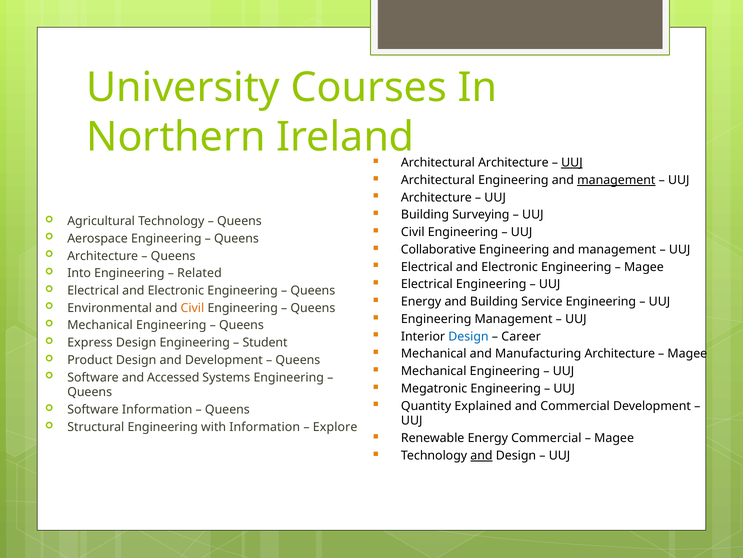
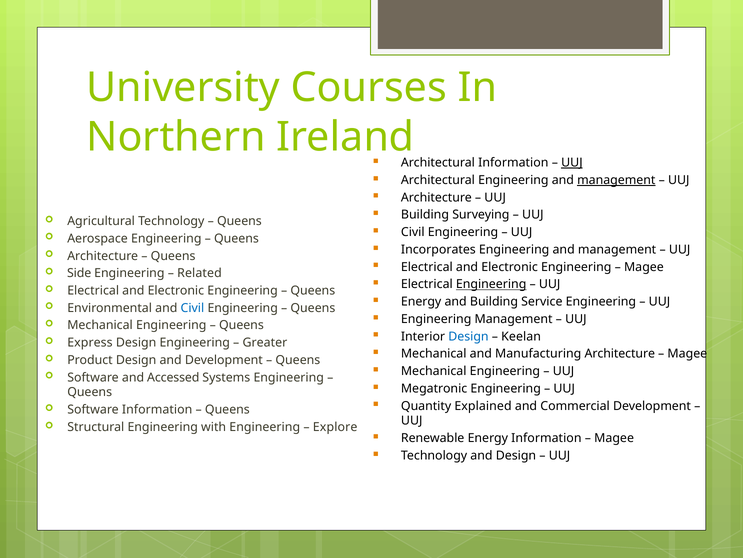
Architectural Architecture: Architecture -> Information (513, 163)
Collaborative: Collaborative -> Incorporates (438, 249)
Into: Into -> Side (79, 273)
Engineering underline: none -> present (491, 284)
Civil colour: orange -> blue (192, 308)
Career: Career -> Keelan (521, 336)
Student: Student -> Greater (265, 342)
with Information: Information -> Engineering (265, 427)
Energy Commercial: Commercial -> Information (546, 438)
and underline: present -> none (481, 455)
